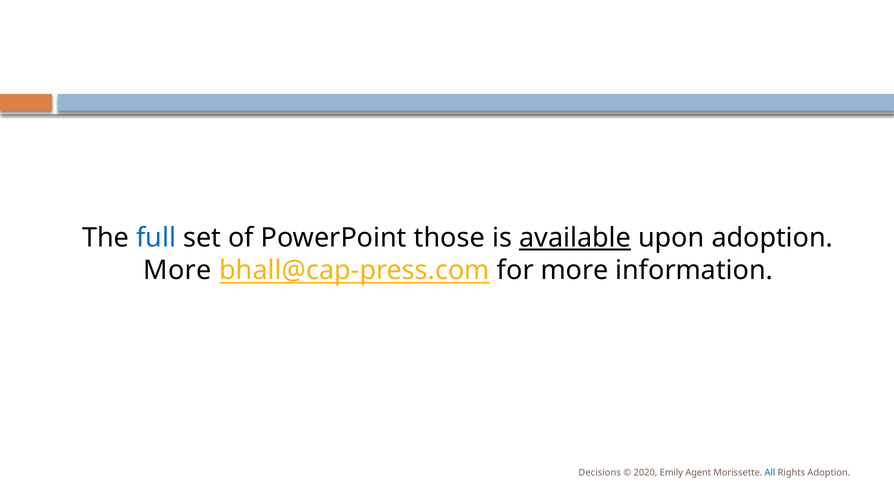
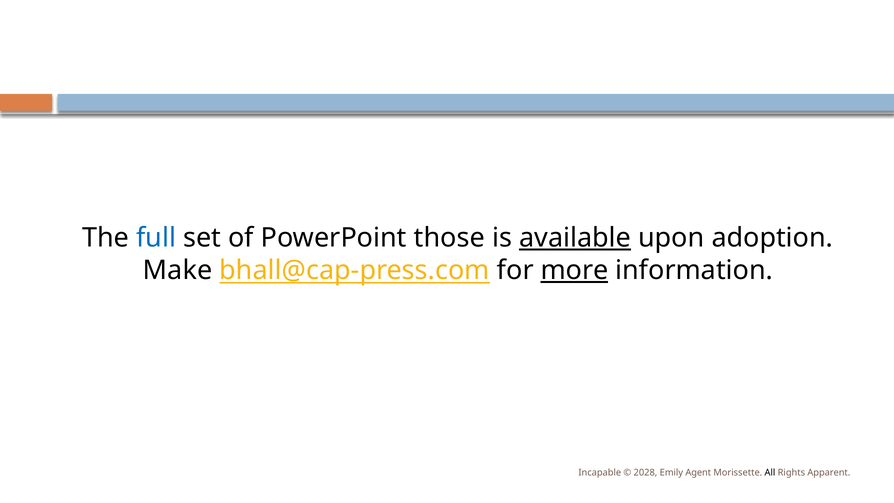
More: More -> Make (178, 270)
more underline: none -> present (575, 270)
Decisions: Decisions -> Incapable (600, 473)
2020: 2020 -> 2028 (645, 473)
All colour: blue -> black (770, 473)
Rights Adoption: Adoption -> Apparent (829, 473)
